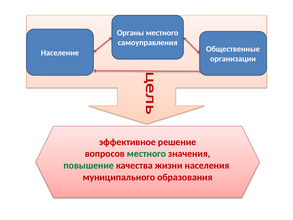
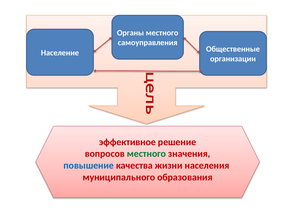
повышение colour: green -> blue (89, 165)
